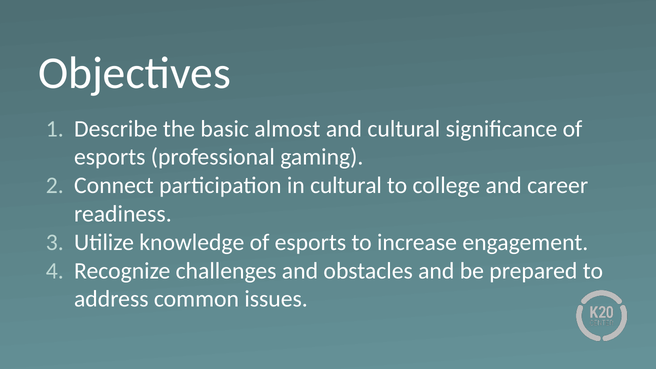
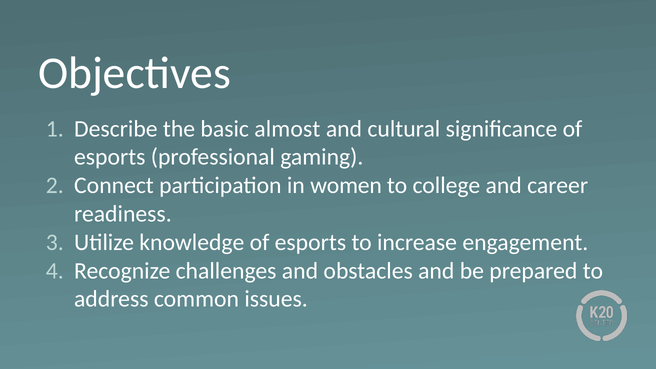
in cultural: cultural -> women (346, 186)
